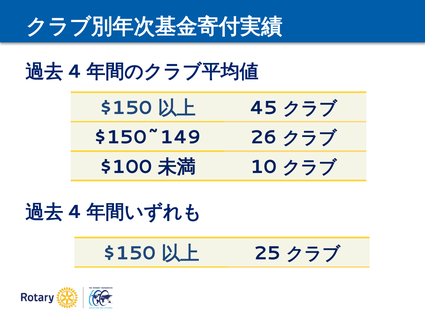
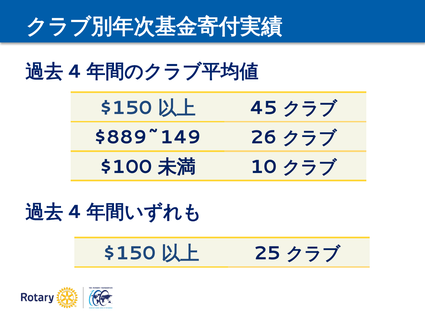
$150~149: $150~149 -> $889~149 (147, 137)
